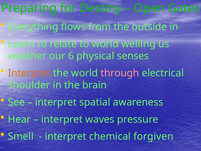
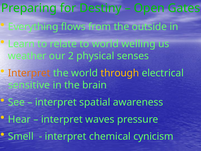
6: 6 -> 2 (71, 56)
through colour: pink -> yellow (120, 73)
shoulder: shoulder -> sensitive (29, 85)
forgiven: forgiven -> cynicism (153, 136)
